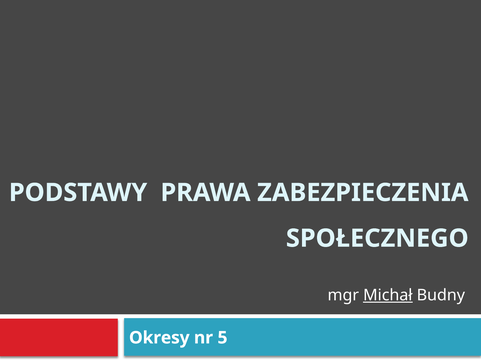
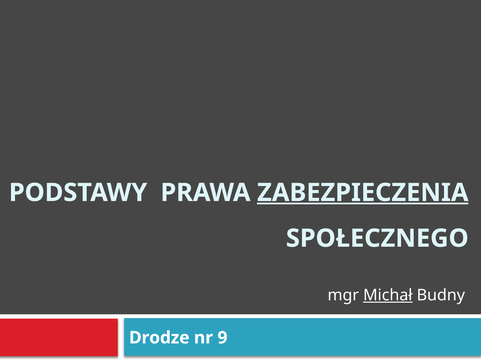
ZABEZPIECZENIA underline: none -> present (363, 192)
Okresy: Okresy -> Drodze (159, 338)
5: 5 -> 9 (222, 338)
